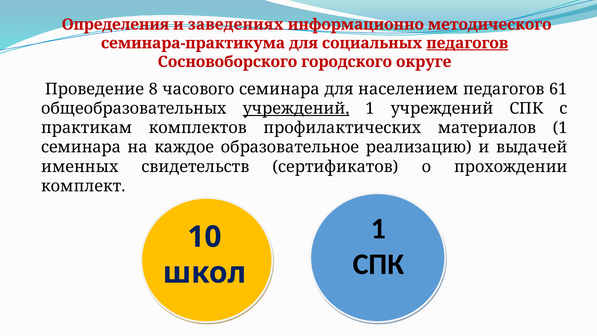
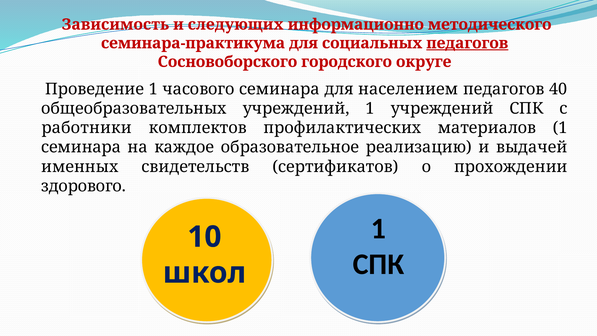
Определения: Определения -> Зависимость (115, 24)
заведениях: заведениях -> следующих (236, 24)
Проведение 8: 8 -> 1 (153, 89)
61: 61 -> 40 (558, 89)
учреждений underline: present -> none (296, 108)
практикам: практикам -> работники (87, 128)
комплект: комплект -> здорового (84, 186)
